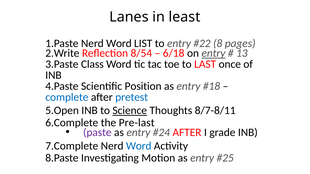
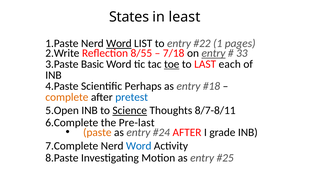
Lanes: Lanes -> States (129, 17)
Word underline: none -> present (119, 44)
8: 8 -> 1 (218, 44)
8/54: 8/54 -> 8/55 (141, 53)
6/18: 6/18 -> 7/18 (174, 53)
13: 13 -> 33 (242, 53)
Class: Class -> Basic (92, 64)
toe underline: none -> present (172, 64)
once: once -> each (230, 64)
Position: Position -> Perhaps (143, 86)
complete colour: blue -> orange (67, 97)
paste colour: purple -> orange (97, 133)
